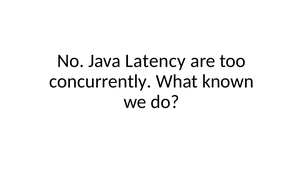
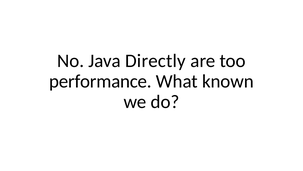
Latency: Latency -> Directly (155, 61)
concurrently: concurrently -> performance (100, 81)
